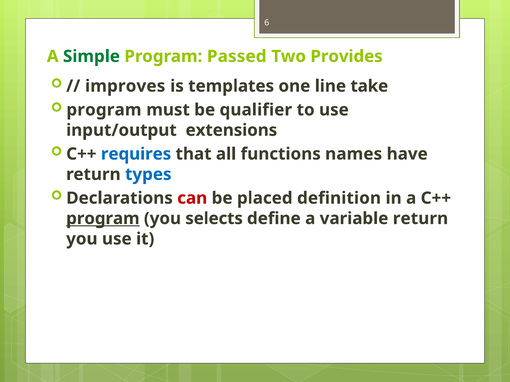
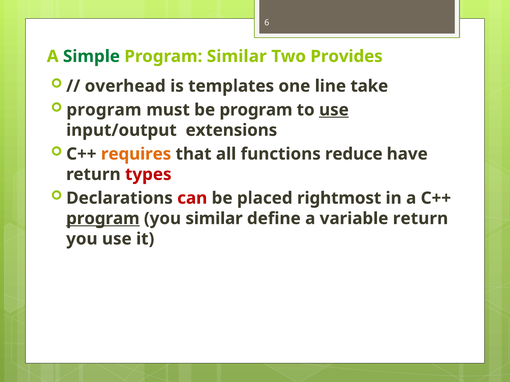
Program Passed: Passed -> Similar (237, 56)
improves: improves -> overhead (125, 86)
be qualifier: qualifier -> program (256, 110)
use underline: none -> present (334, 110)
requires colour: blue -> orange (136, 154)
names: names -> reduce (354, 154)
types colour: blue -> red (148, 175)
definition: definition -> rightmost (339, 198)
you selects: selects -> similar (214, 219)
